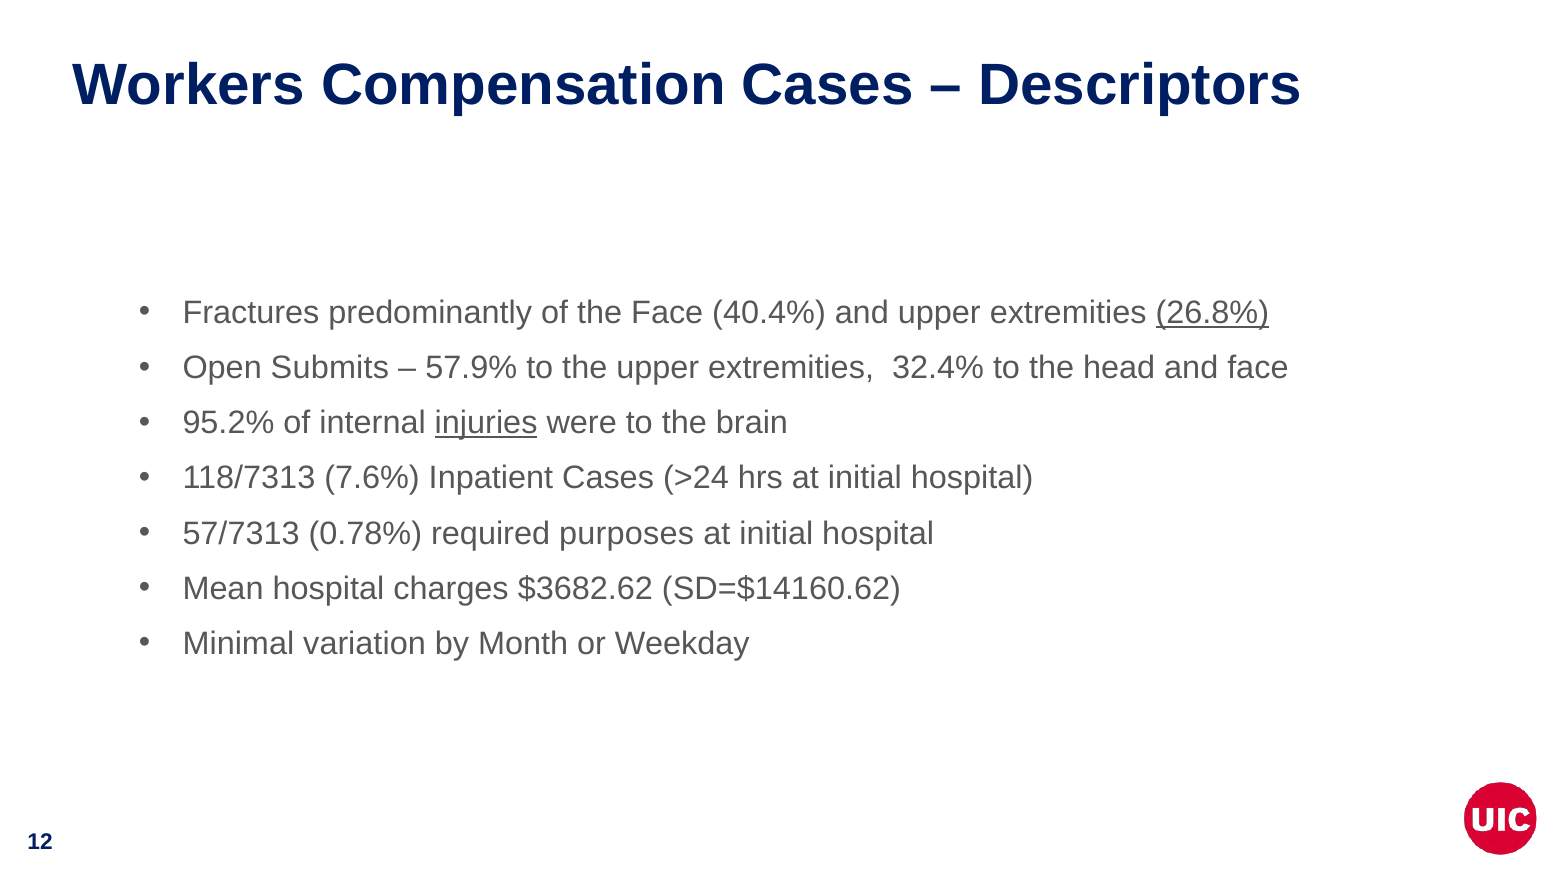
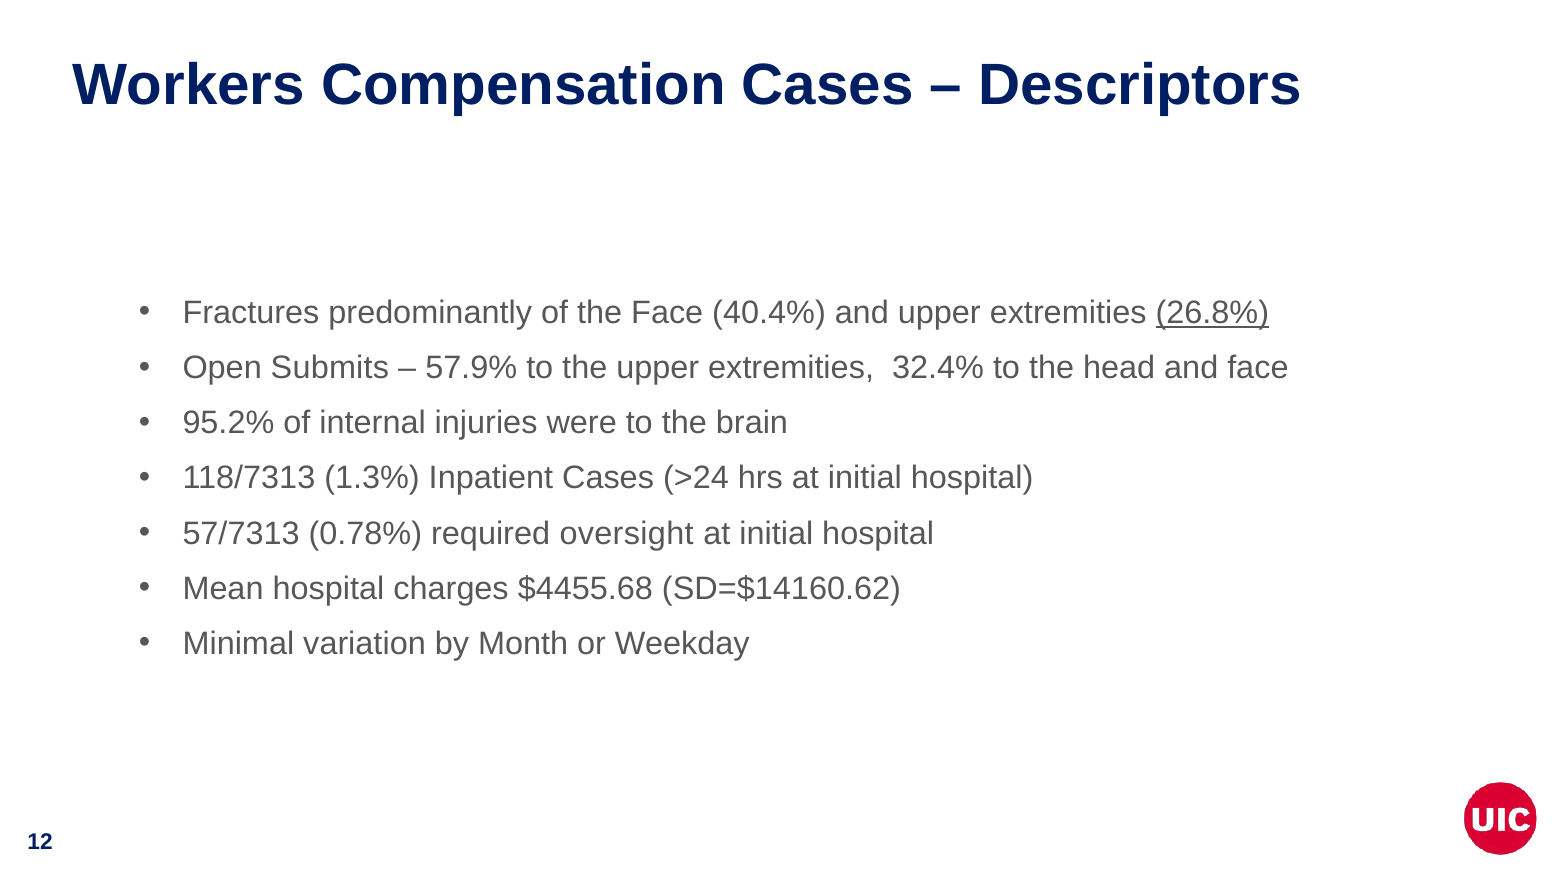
injuries underline: present -> none (486, 424)
7.6%: 7.6% -> 1.3% (372, 479)
purposes: purposes -> oversight (627, 534)
$3682.62: $3682.62 -> $4455.68 (585, 589)
